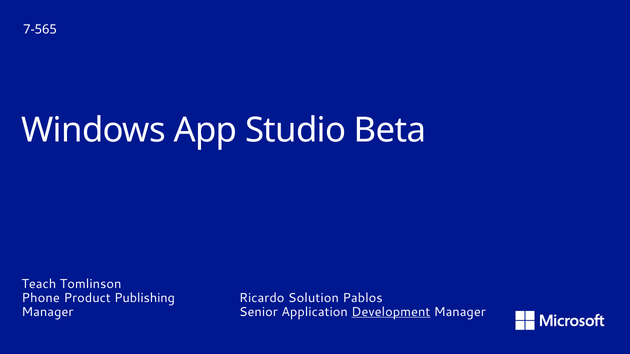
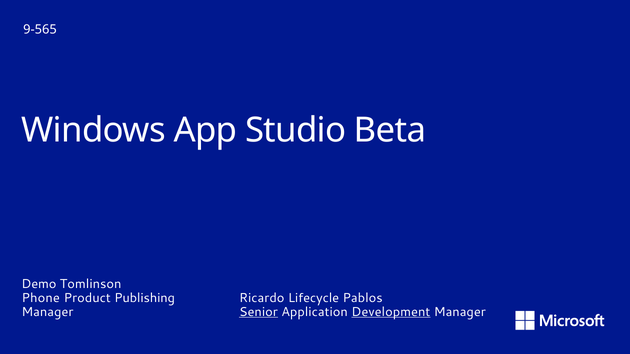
7-565: 7-565 -> 9-565 (40, 29)
Teach: Teach -> Demo (39, 284)
Solution: Solution -> Lifecycle (314, 298)
Senior underline: none -> present (258, 312)
